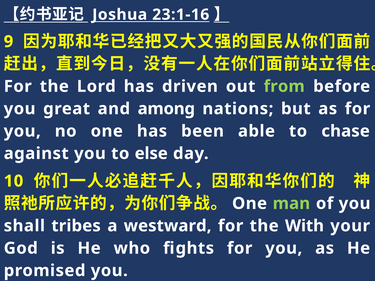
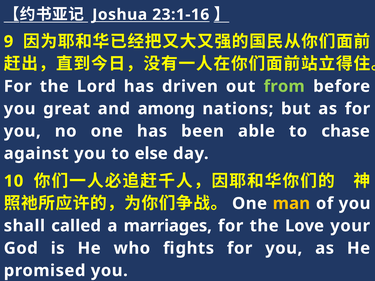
man colour: light green -> yellow (291, 204)
tribes: tribes -> called (76, 226)
westward: westward -> marriages (168, 226)
With: With -> Love (304, 226)
